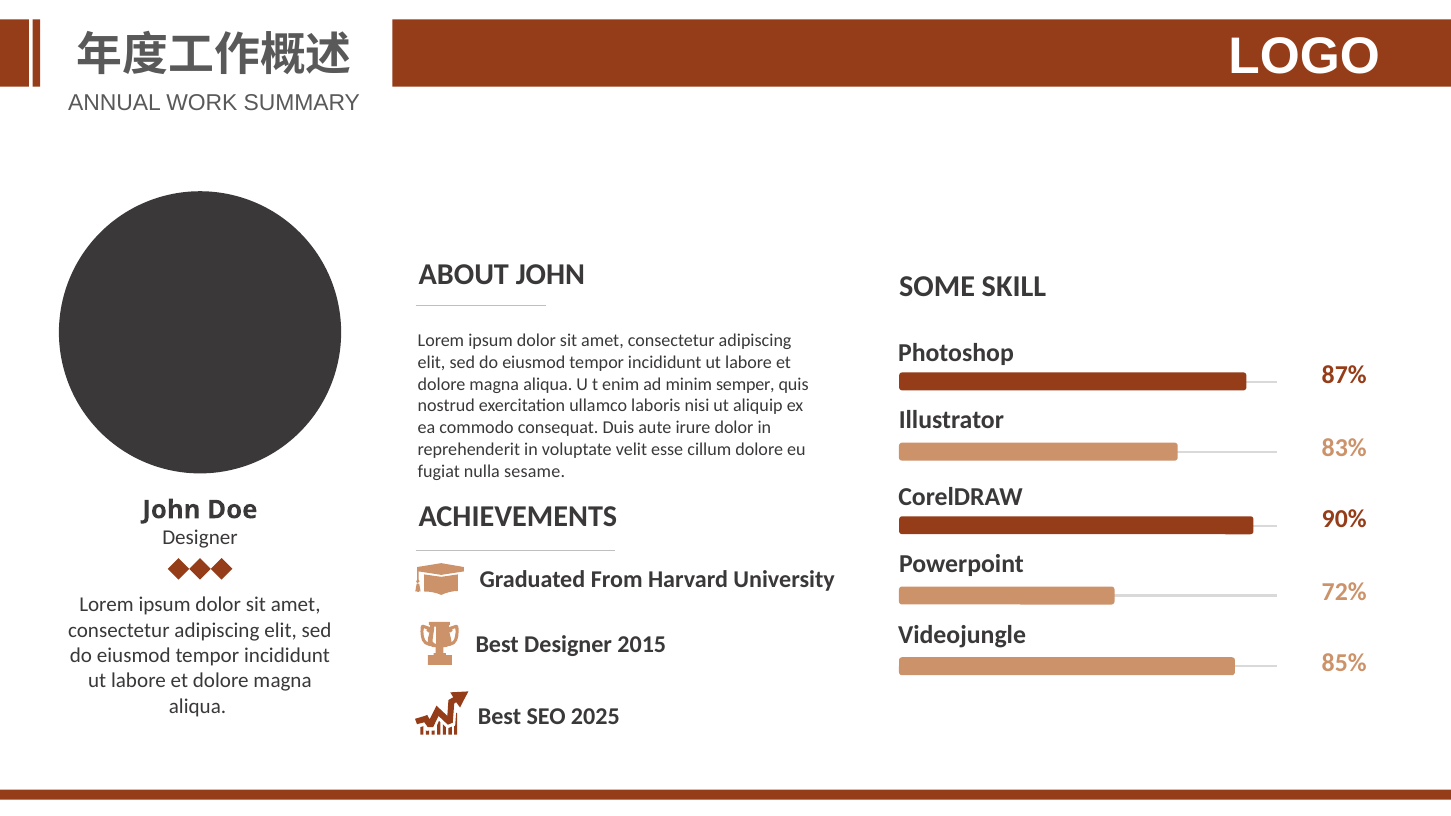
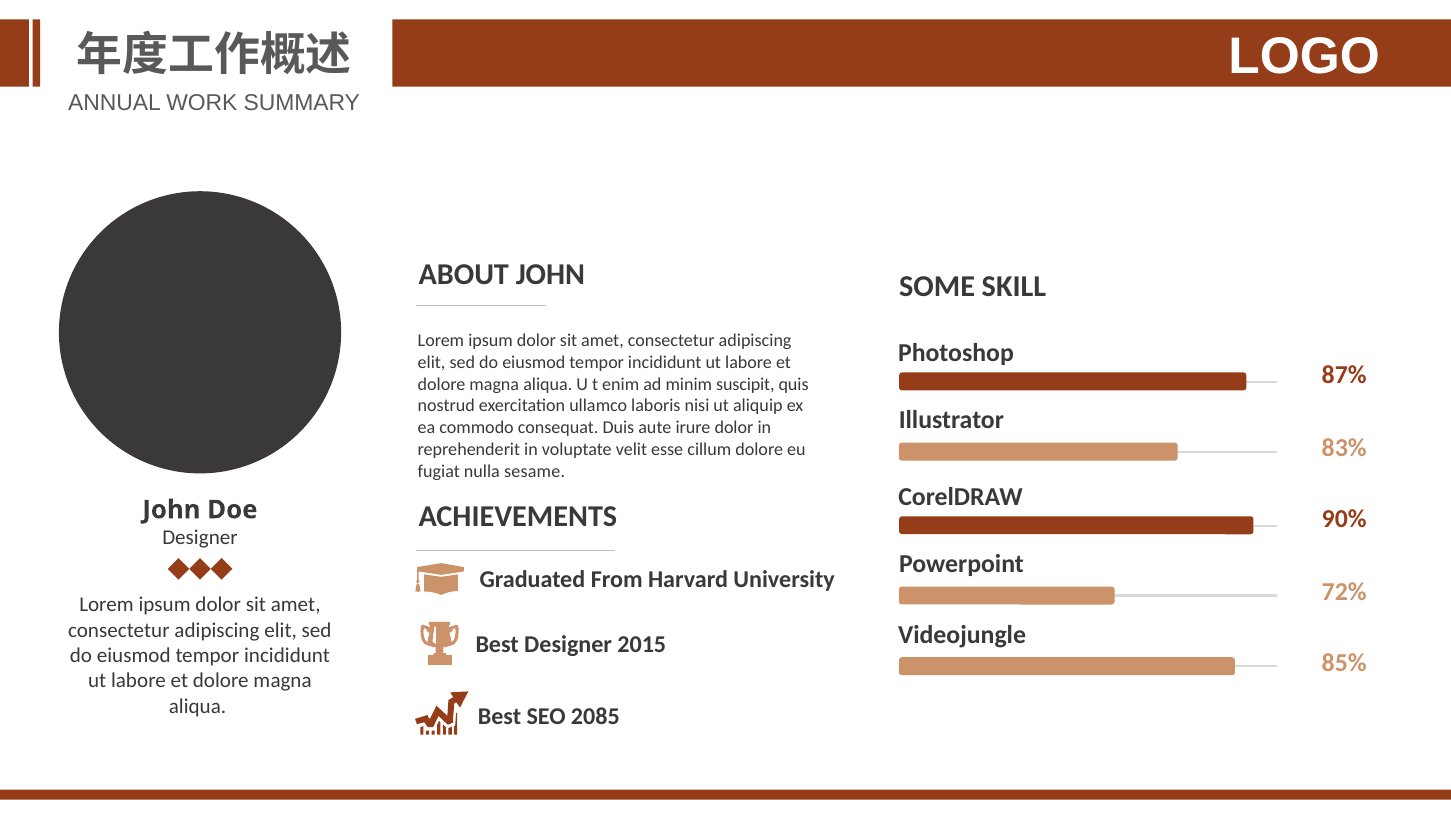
semper: semper -> suscipit (745, 384)
2025: 2025 -> 2085 (595, 717)
